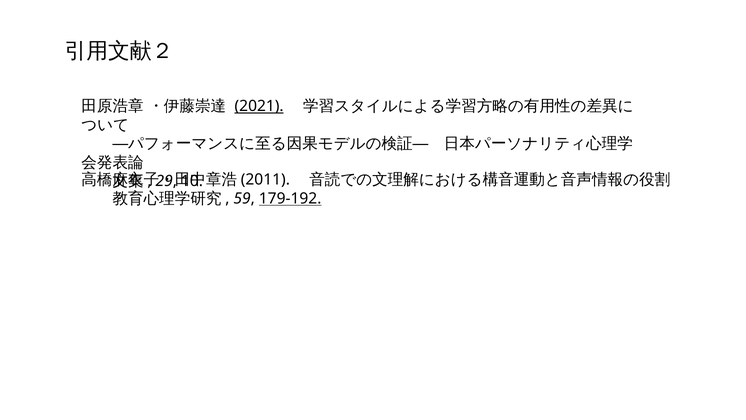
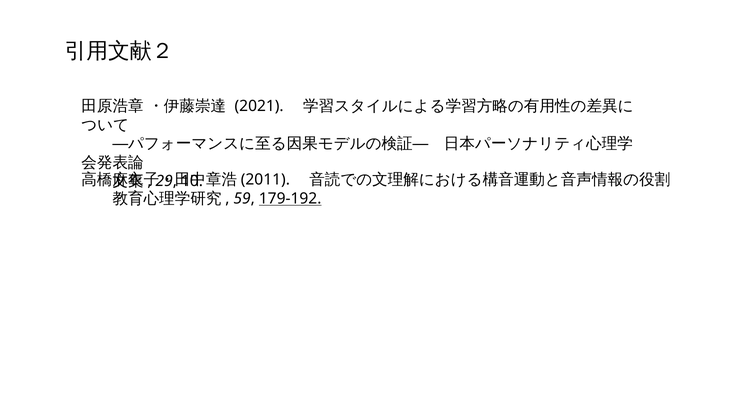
2021 underline: present -> none (259, 106)
